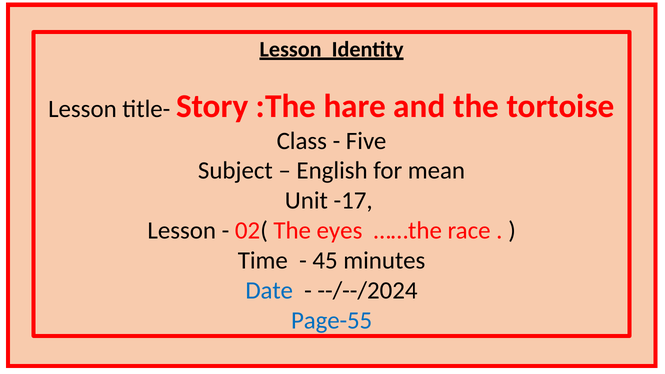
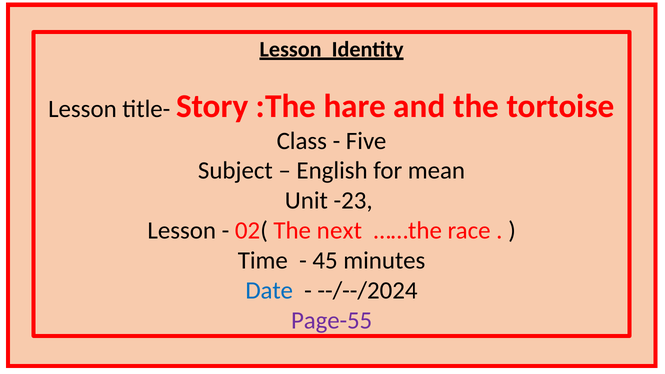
-17: -17 -> -23 (353, 201)
eyes: eyes -> next (339, 231)
Page-55 colour: blue -> purple (332, 320)
